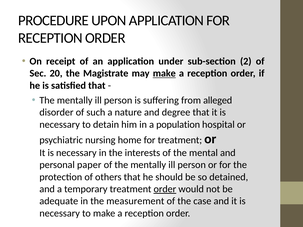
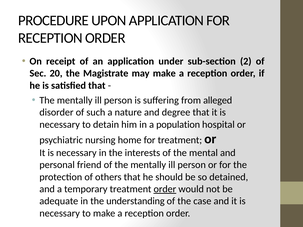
make underline: present -> none (164, 73)
paper: paper -> friend (89, 165)
measurement: measurement -> understanding (135, 201)
